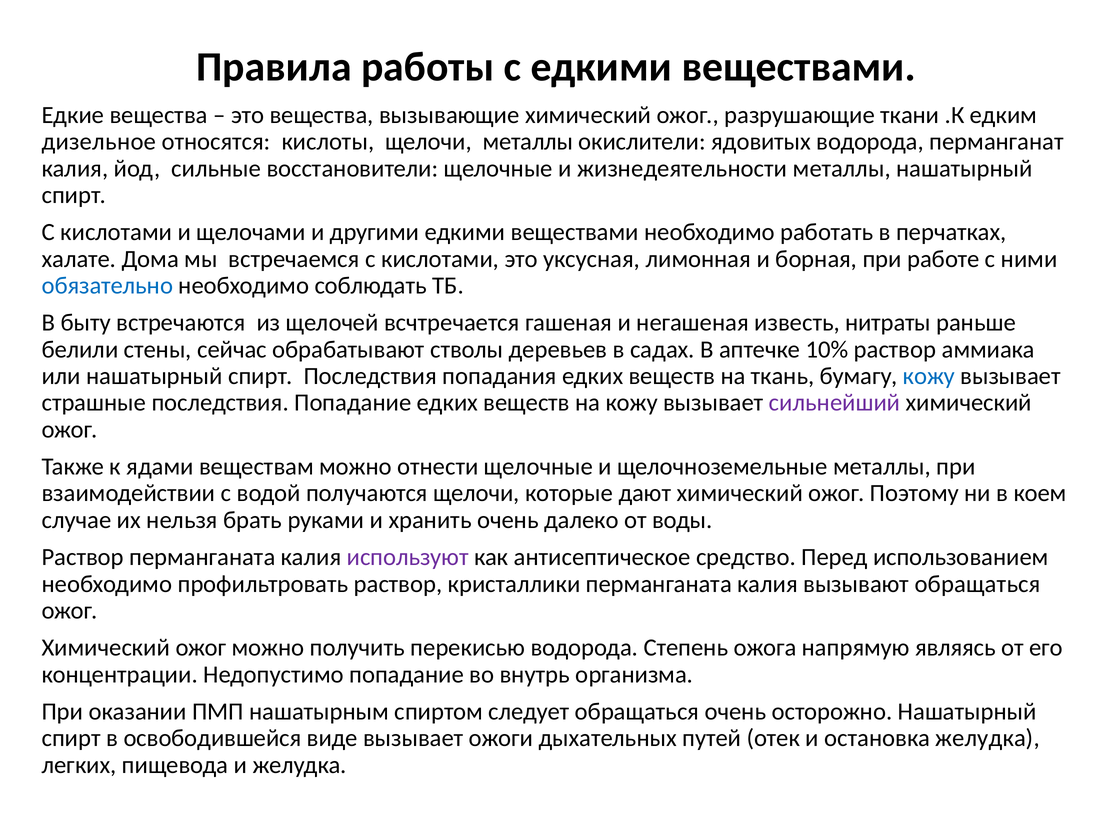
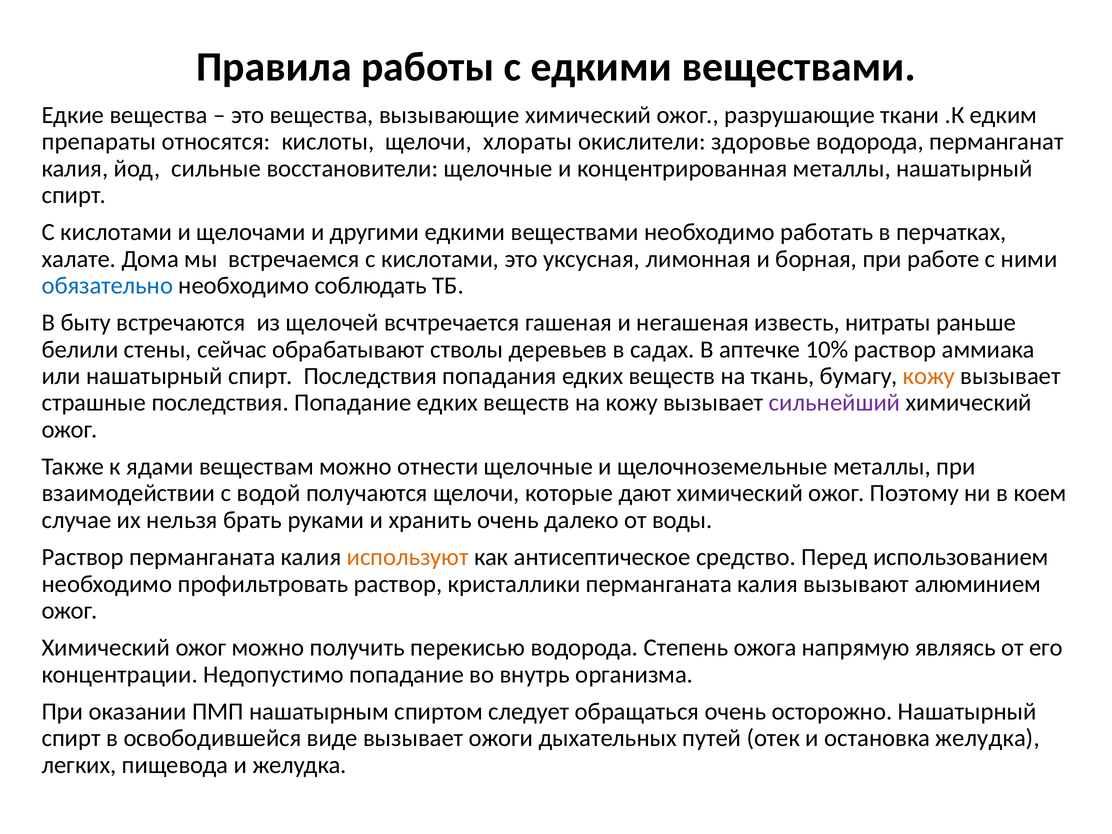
дизельное: дизельное -> препараты (99, 142)
щелочи металлы: металлы -> хлораты (528, 142)
ядовитых: ядовитых -> здоровье (761, 142)
жизнедеятельности: жизнедеятельности -> концентрированная (682, 168)
кожу colour: blue -> orange (929, 376)
используют colour: purple -> orange (408, 557)
вызывают обращаться: обращаться -> алюминием (978, 584)
